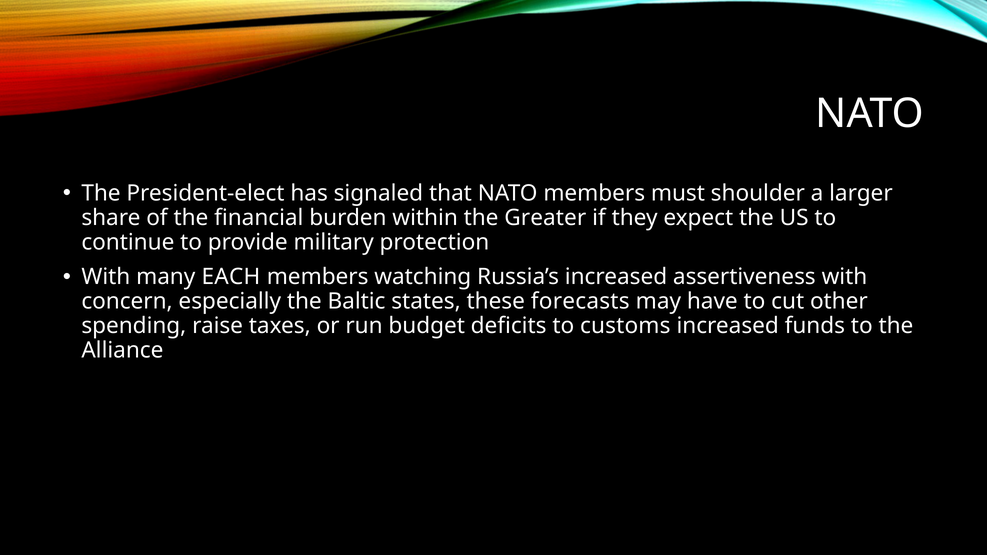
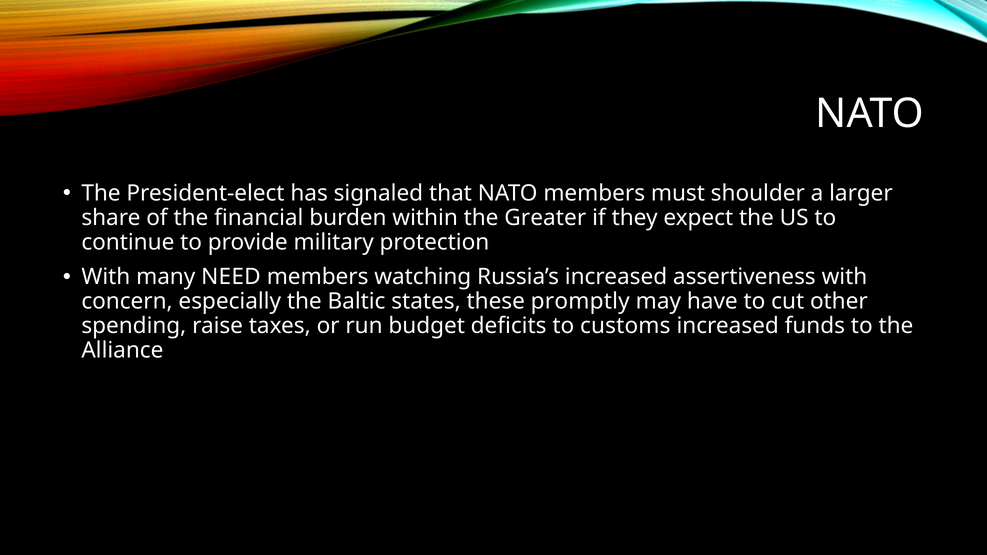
EACH: EACH -> NEED (231, 277)
forecasts: forecasts -> promptly (580, 301)
